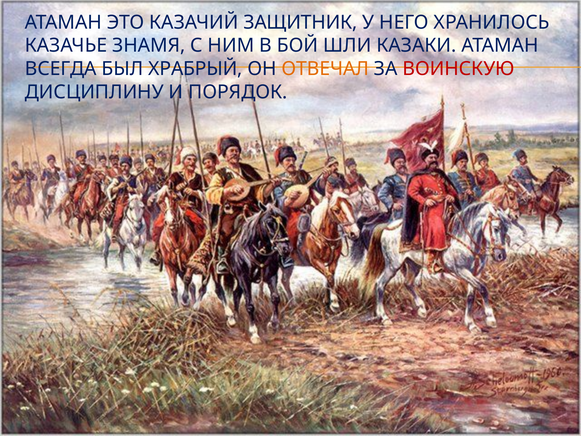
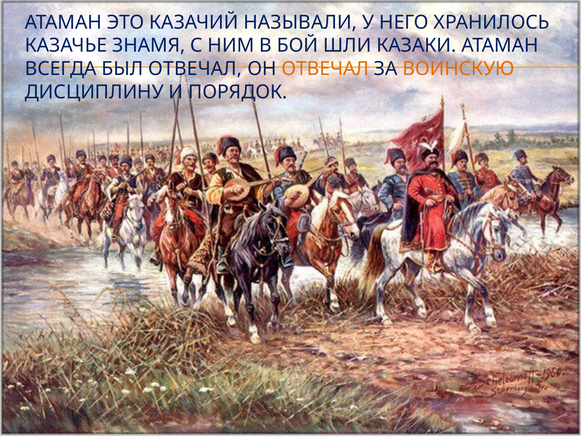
ЗАЩИТНИК: ЗАЩИТНИК -> НАЗЫВАЛИ (300, 22)
БЫЛ ХРАБРЫЙ: ХРАБРЫЙ -> ОТВЕЧАЛ (195, 69)
ВОИНСКУЮ colour: red -> orange (459, 69)
